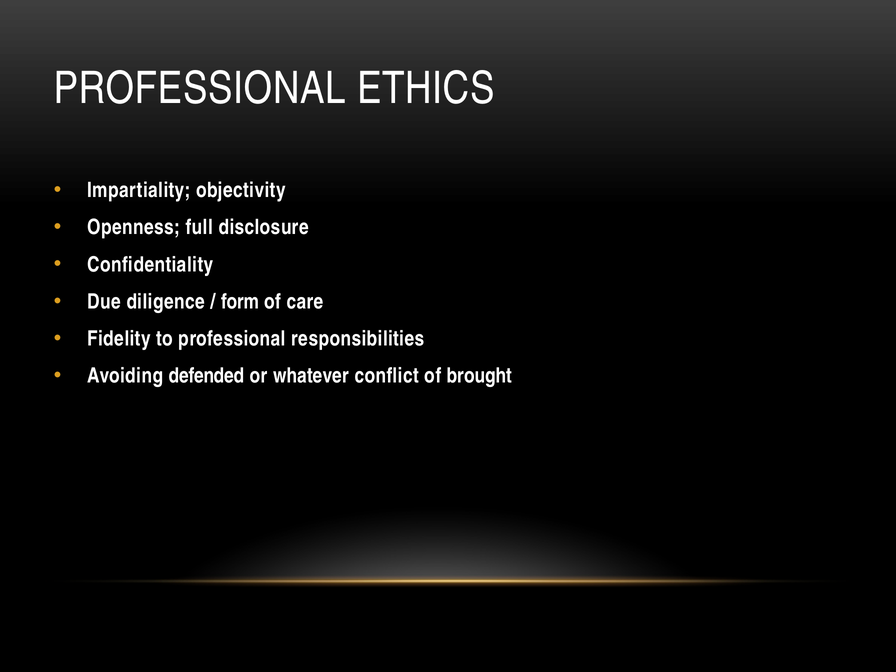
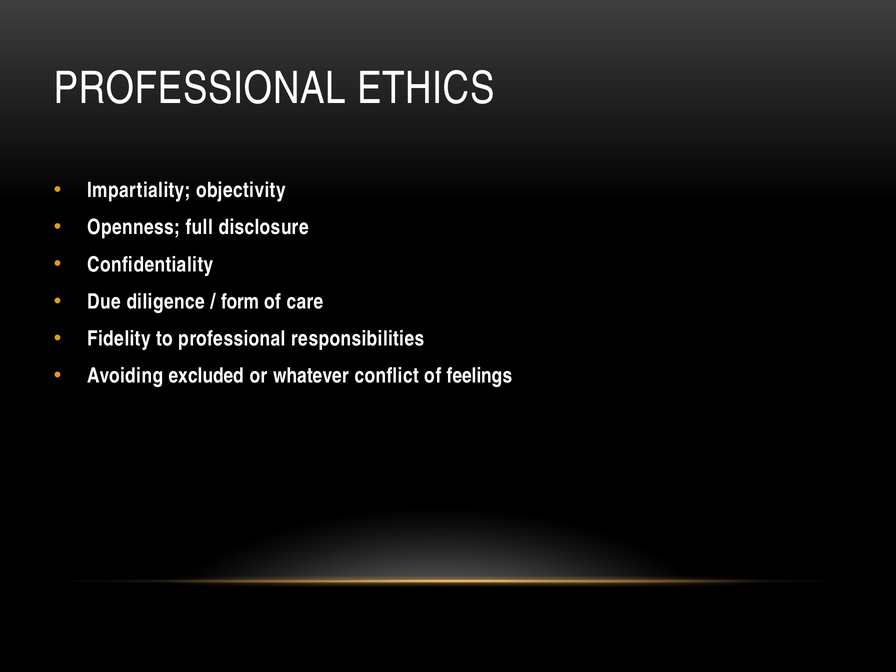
defended: defended -> excluded (206, 376)
brought: brought -> feelings (480, 376)
